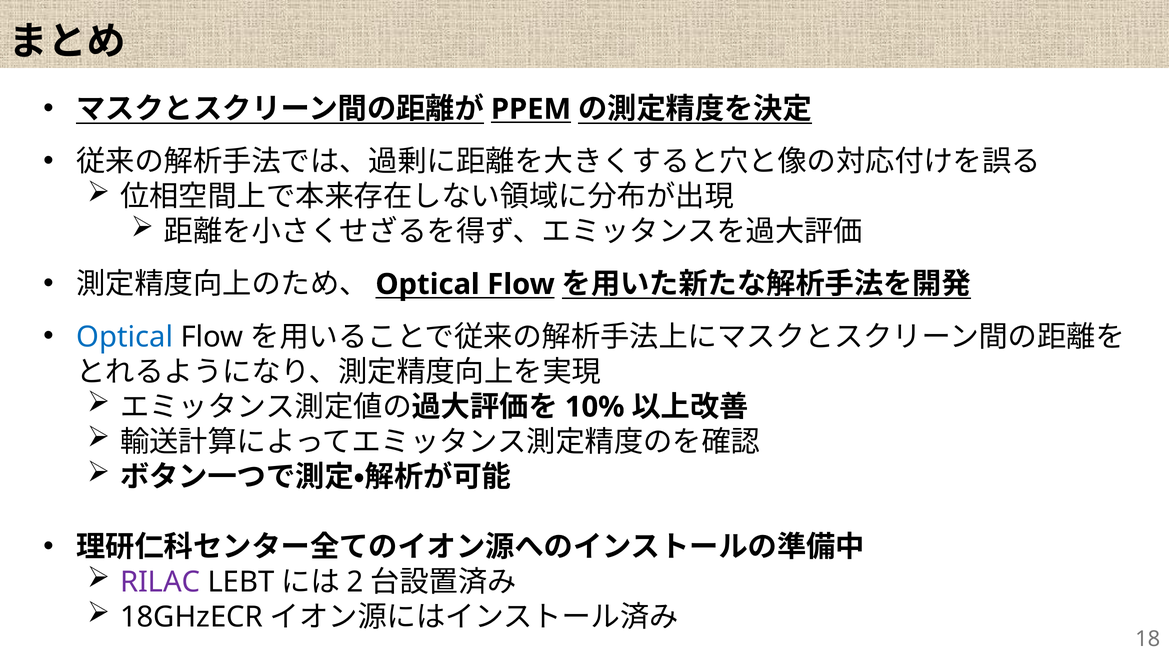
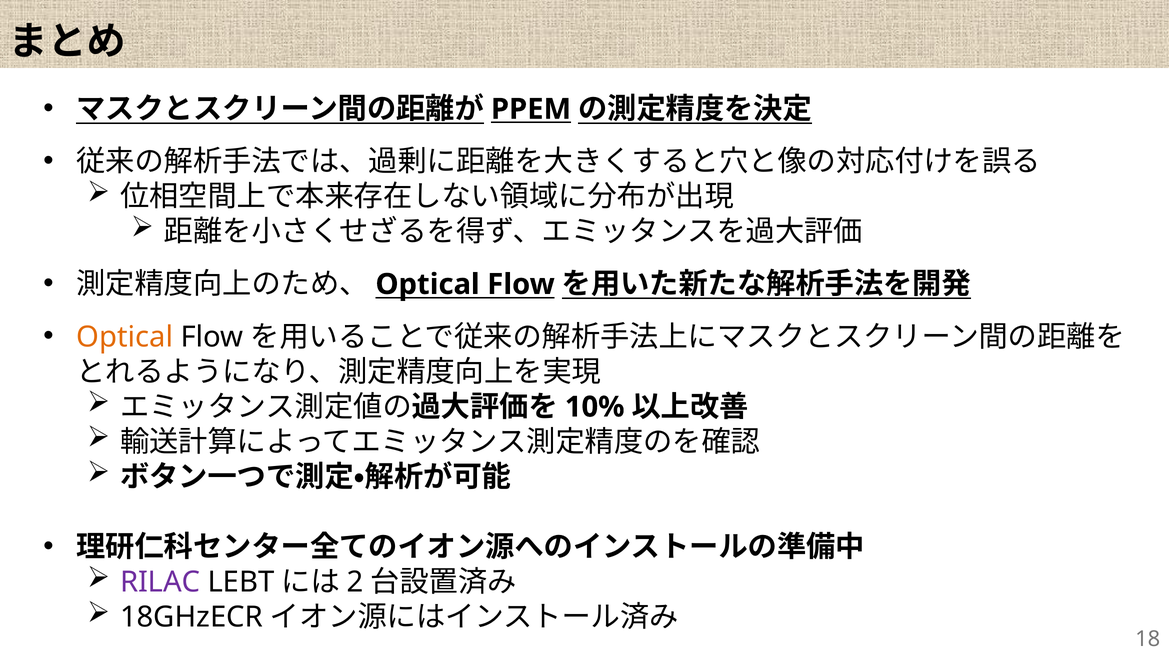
Optical colour: blue -> orange (125, 337)
